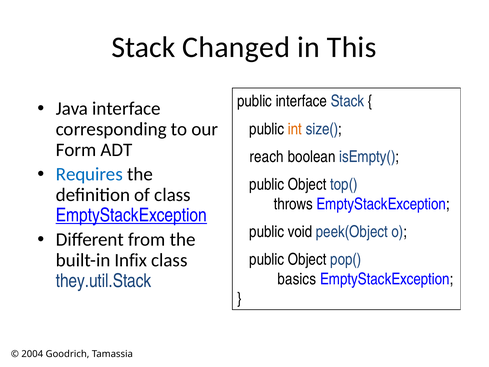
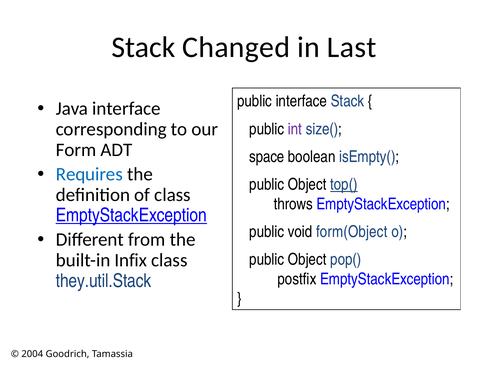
This: This -> Last (352, 47)
int colour: orange -> purple (295, 129)
reach: reach -> space (267, 157)
top( underline: none -> present (344, 184)
peek(Object: peek(Object -> form(Object (352, 232)
basics: basics -> postfix (297, 279)
